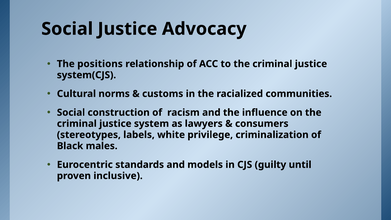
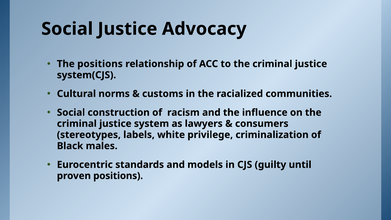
proven inclusive: inclusive -> positions (118, 176)
